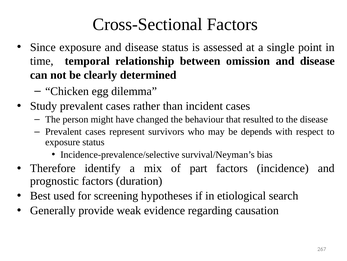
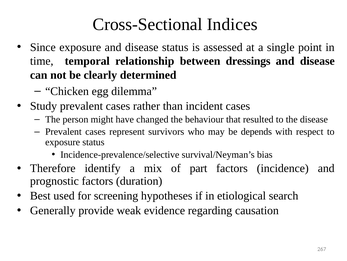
Cross-Sectional Factors: Factors -> Indices (232, 24)
omission: omission -> dressings (248, 61)
